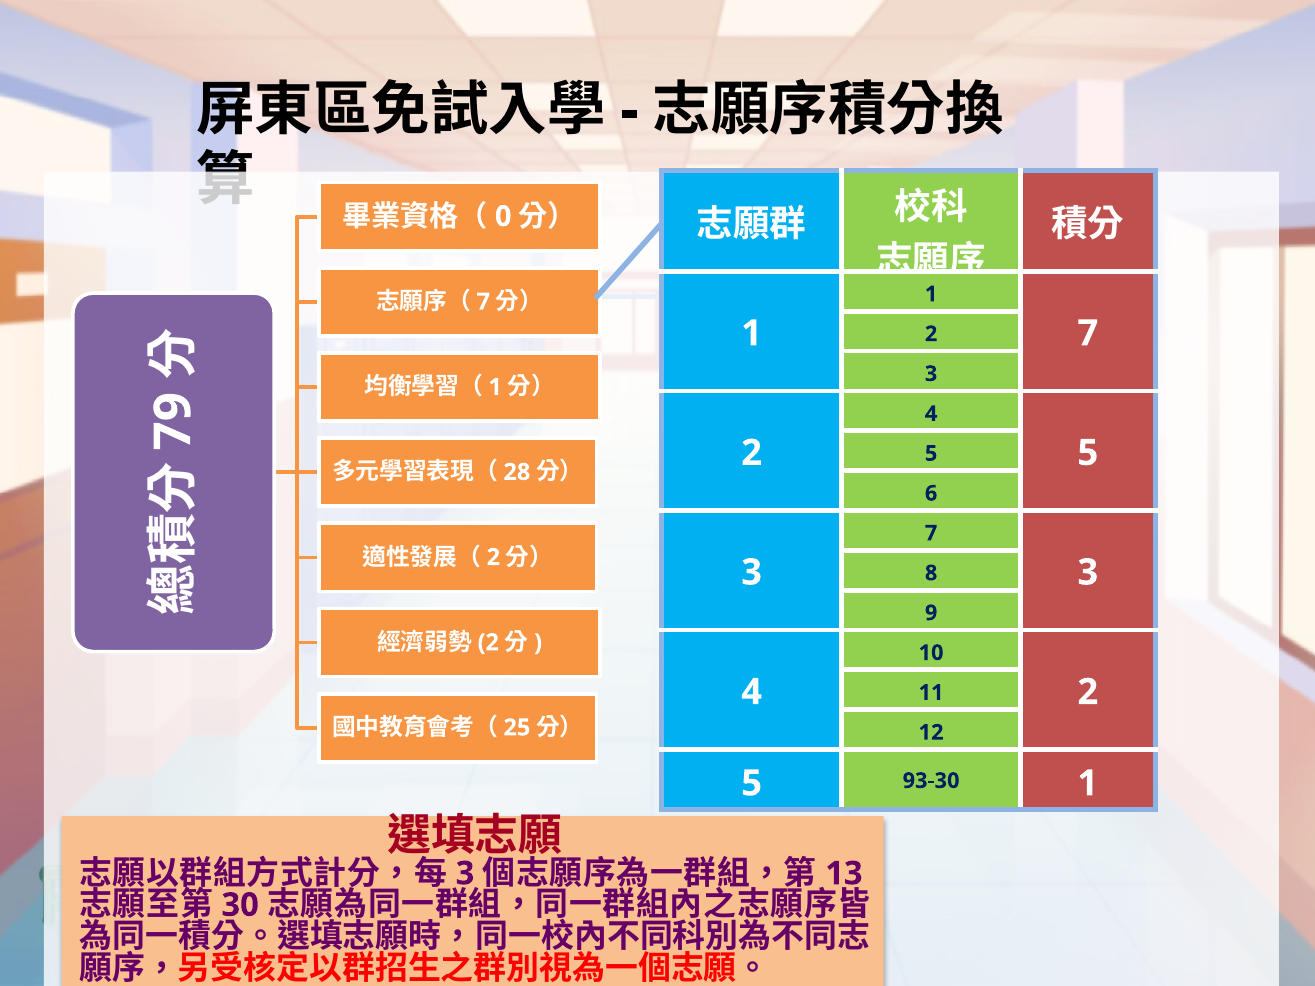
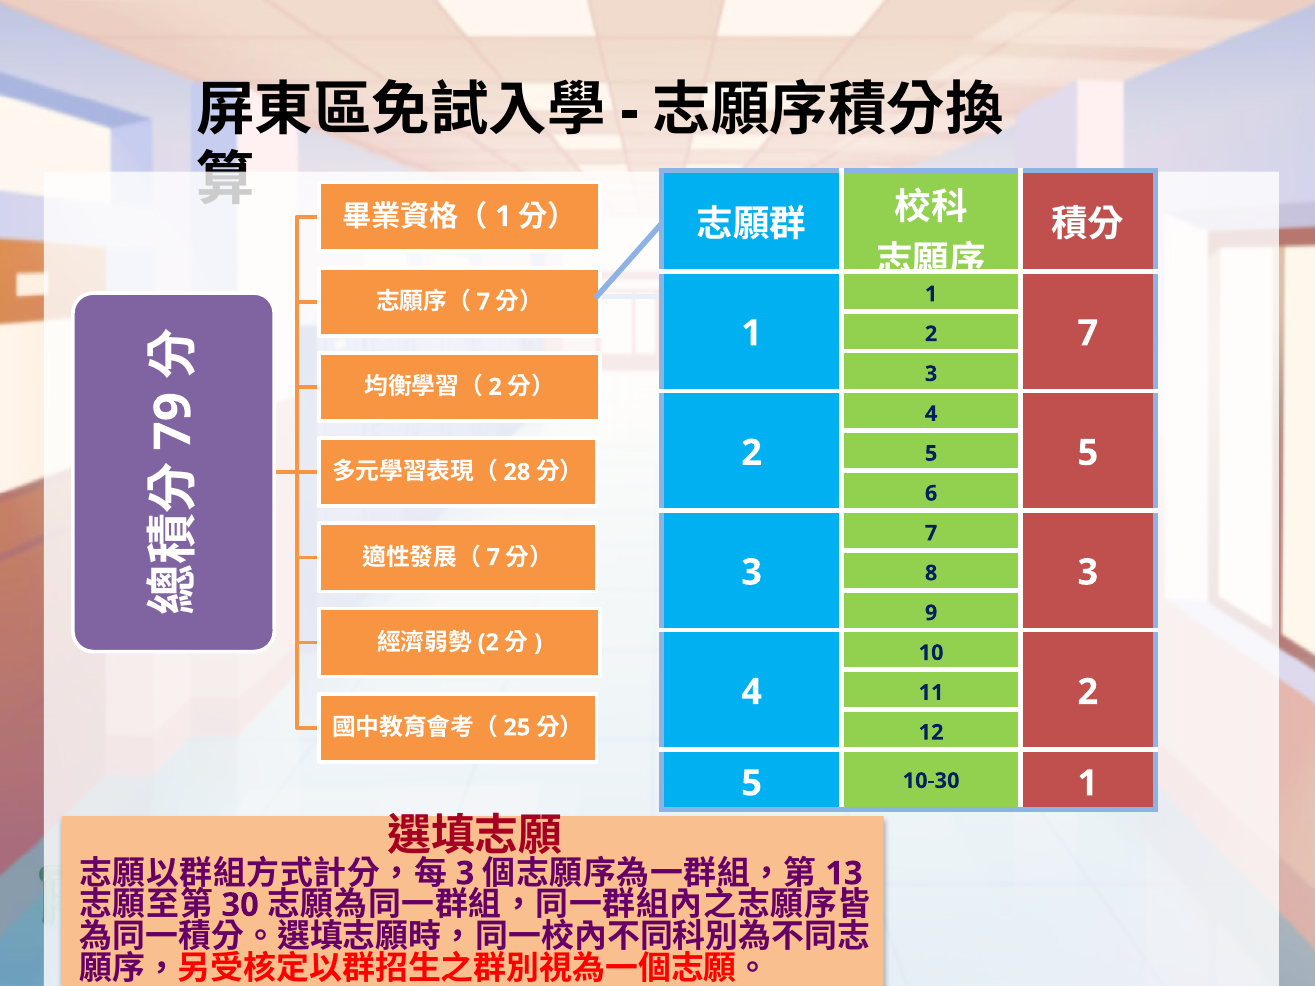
0: 0 -> 1 (503, 217)
1: 1 -> 2 (495, 387)
2: 2 -> 7 (493, 557)
93-30: 93-30 -> 10-30 (931, 781)
